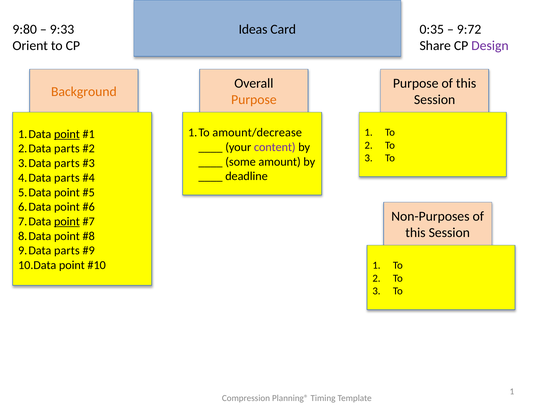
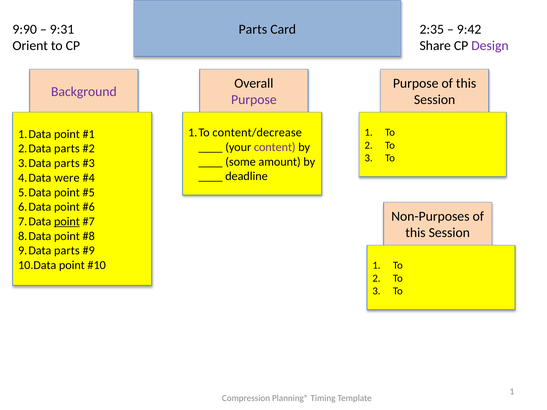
9:80: 9:80 -> 9:90 (25, 29)
9:33: 9:33 -> 9:31 (62, 29)
Ideas: Ideas -> Parts (253, 29)
0:35: 0:35 -> 2:35 (432, 29)
9:72: 9:72 -> 9:42 (469, 29)
Background colour: orange -> purple (84, 92)
Purpose colour: orange -> purple (254, 100)
amount/decrease: amount/decrease -> content/decrease (257, 133)
point underline: present -> none (67, 134)
parts: parts -> were (67, 178)
